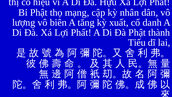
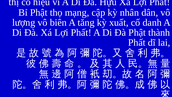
Tiếu: Tiếu -> Phất (137, 42)
